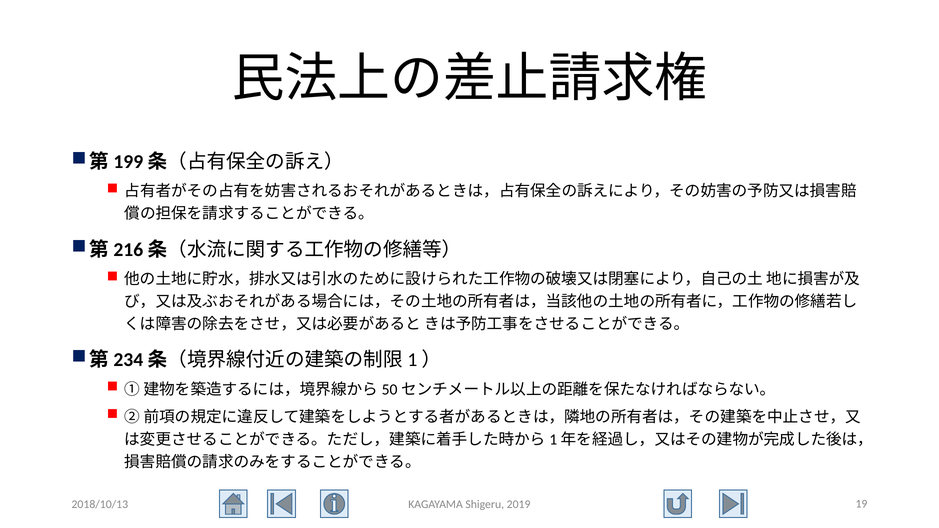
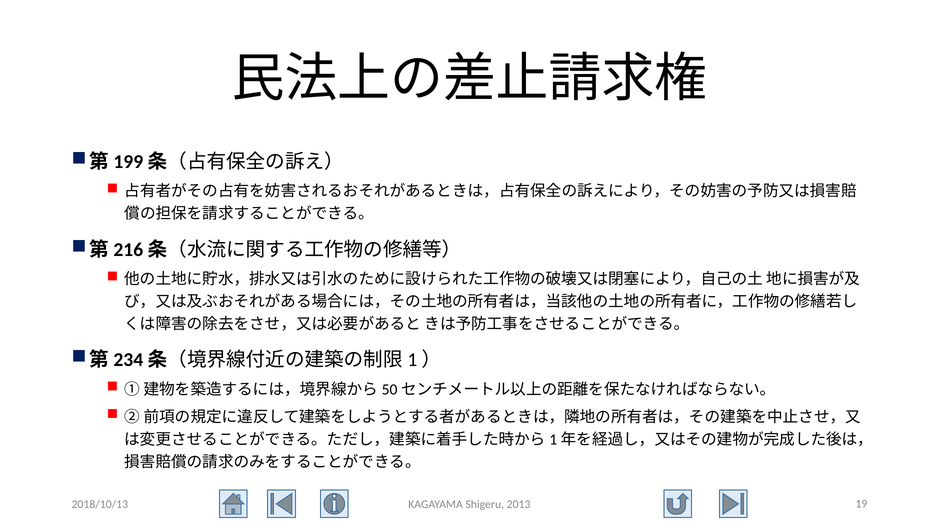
2019: 2019 -> 2013 (519, 504)
